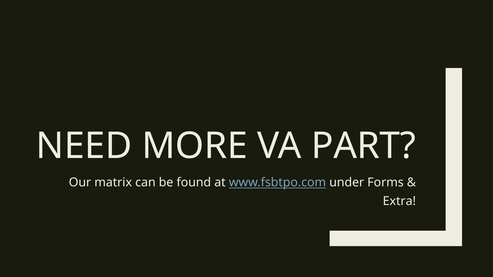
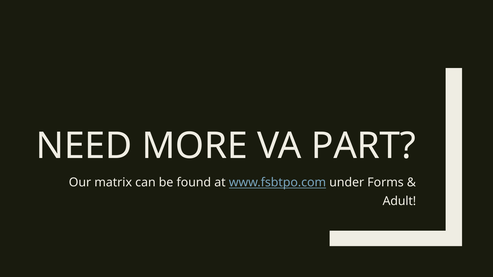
Extra: Extra -> Adult (399, 201)
